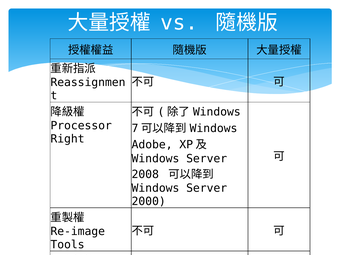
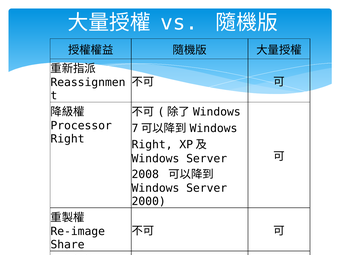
Adobe: Adobe -> Right (152, 145)
Tools: Tools -> Share (68, 245)
